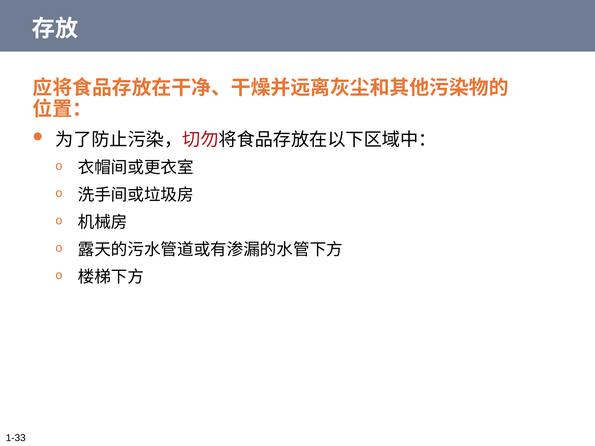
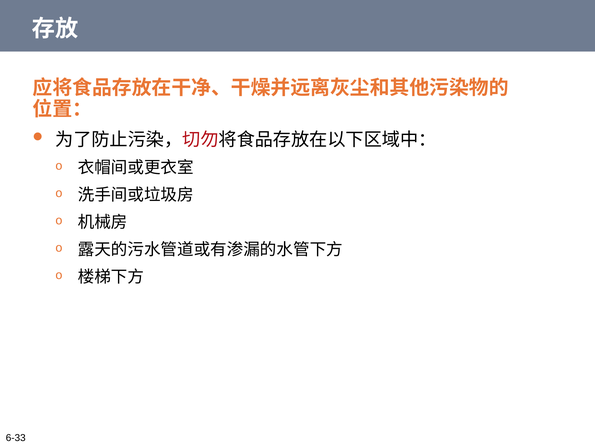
1-33: 1-33 -> 6-33 (16, 438)
